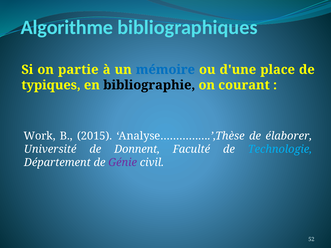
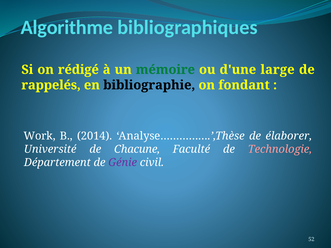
partie: partie -> rédigé (78, 70)
mémoire colour: blue -> green (165, 70)
place: place -> large (278, 70)
typiques: typiques -> rappelés (51, 85)
courant: courant -> fondant (244, 85)
2015: 2015 -> 2014 (95, 136)
Donnent: Donnent -> Chacune (137, 149)
Technologie colour: light blue -> pink (280, 149)
